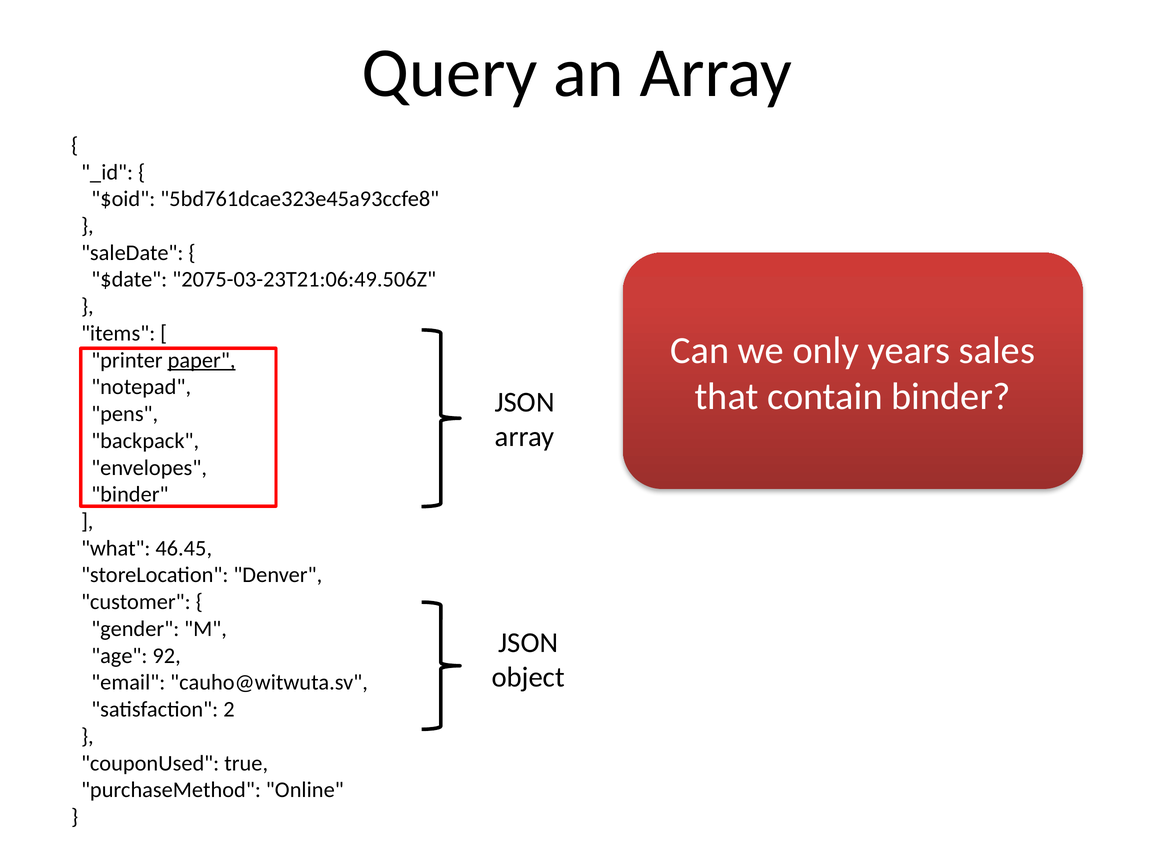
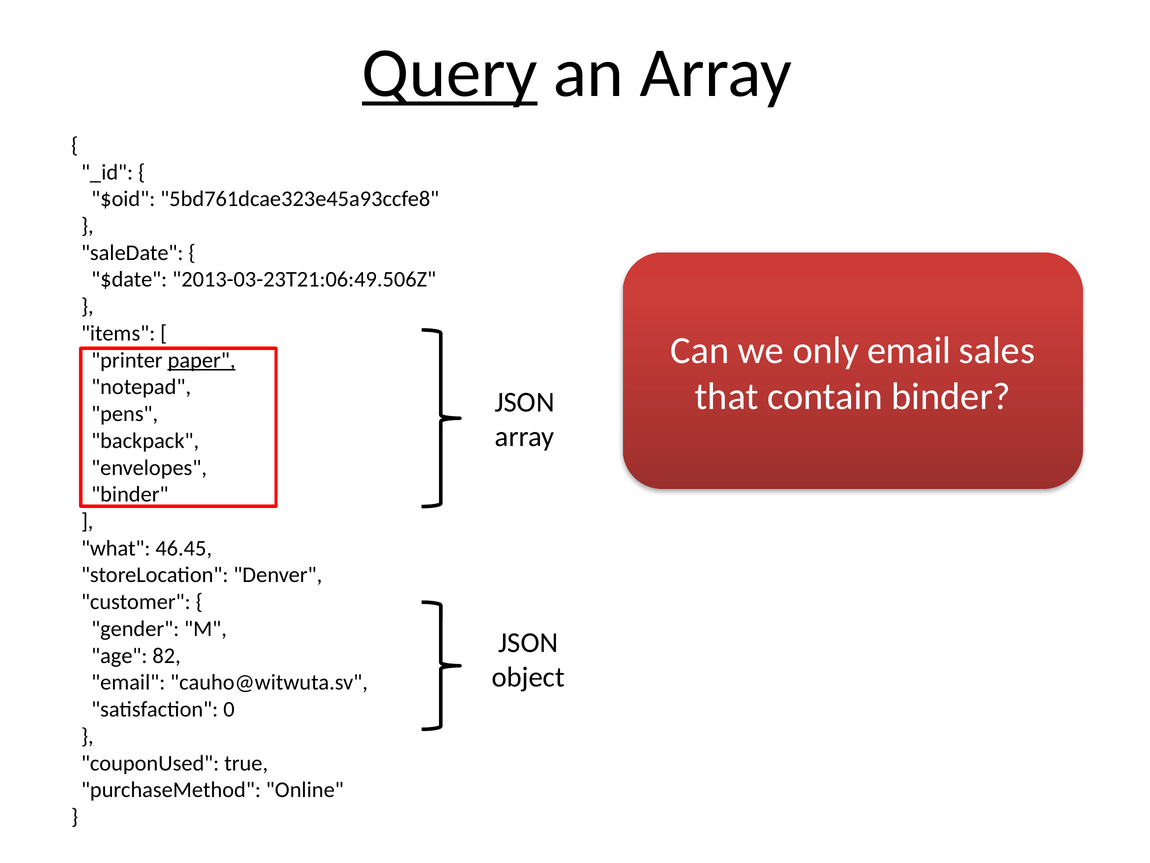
Query underline: none -> present (450, 73)
2075-03-23T21:06:49.506Z: 2075-03-23T21:06:49.506Z -> 2013-03-23T21:06:49.506Z (304, 279)
only years: years -> email (909, 350)
92: 92 -> 82 (167, 655)
2: 2 -> 0 (229, 709)
